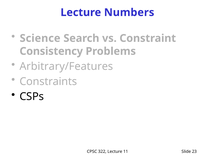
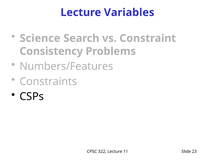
Numbers: Numbers -> Variables (129, 12)
Arbitrary/Features: Arbitrary/Features -> Numbers/Features (66, 66)
